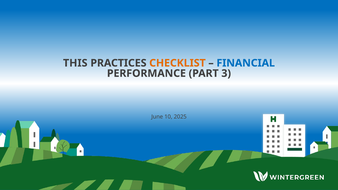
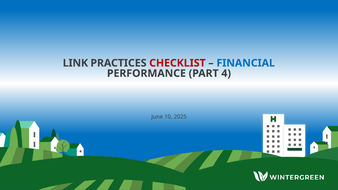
THIS: THIS -> LINK (75, 63)
CHECKLIST colour: orange -> red (177, 63)
3: 3 -> 4 (226, 73)
